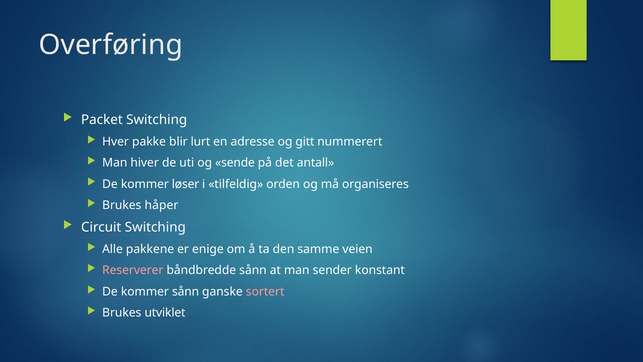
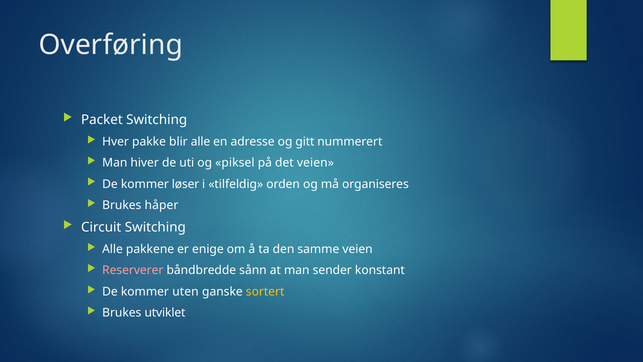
blir lurt: lurt -> alle (200, 142)
sende: sende -> piksel (235, 163)
det antall: antall -> veien (315, 163)
kommer sånn: sånn -> uten (185, 291)
sortert colour: pink -> yellow (265, 291)
